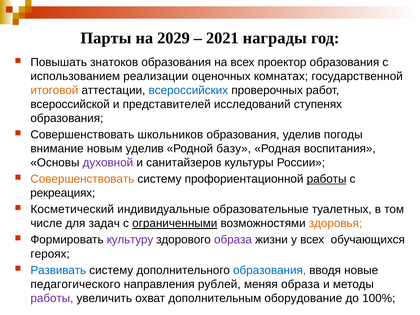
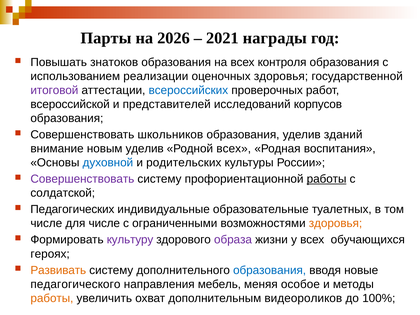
2029: 2029 -> 2026 (173, 38)
проектор: проектор -> контроля (282, 62)
оценочных комнатах: комнатах -> здоровья (281, 76)
итоговой colour: orange -> purple (54, 90)
ступенях: ступенях -> корпусов (318, 104)
погоды: погоды -> зданий (343, 135)
Родной базу: базу -> всех (234, 149)
духовной colour: purple -> blue (108, 163)
санитайзеров: санитайзеров -> родительских (184, 163)
Совершенствовать colour: orange -> purple (82, 179)
рекреациях: рекреациях -> солдатской (63, 193)
Косметический: Косметический -> Педагогических (72, 209)
для задач: задач -> числе (104, 223)
ограниченными underline: present -> none (175, 223)
Развивать colour: blue -> orange (58, 270)
рублей: рублей -> мебель (219, 284)
меняя образа: образа -> особое (300, 284)
работы colour: purple -> orange (52, 298)
оборудование: оборудование -> видеороликов (303, 298)
